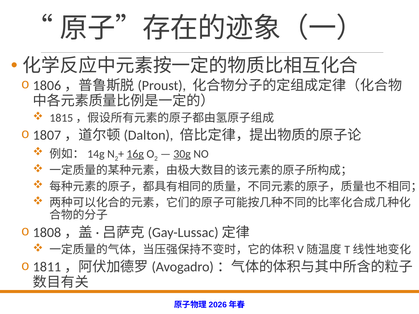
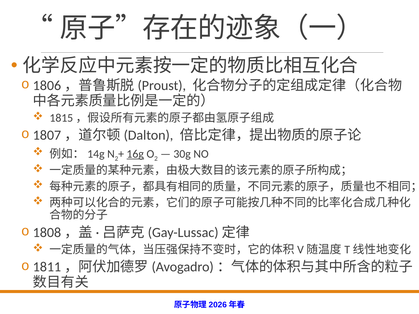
30g underline: present -> none (182, 154)
